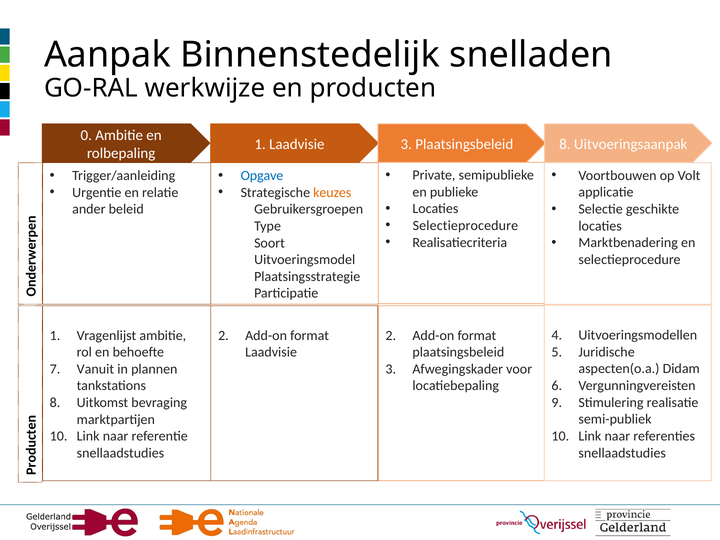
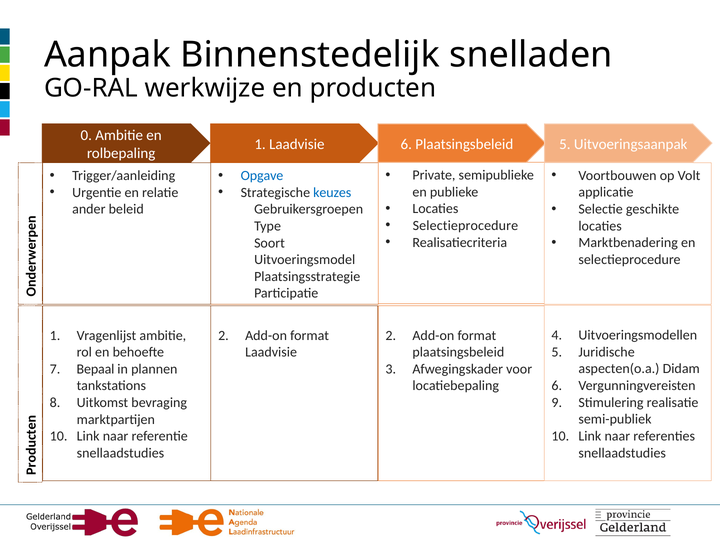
Laadvisie 3: 3 -> 6 (406, 144)
Plaatsingsbeleid 8: 8 -> 5 (565, 144)
keuzes colour: orange -> blue (332, 192)
Vanuit: Vanuit -> Bepaal (96, 369)
